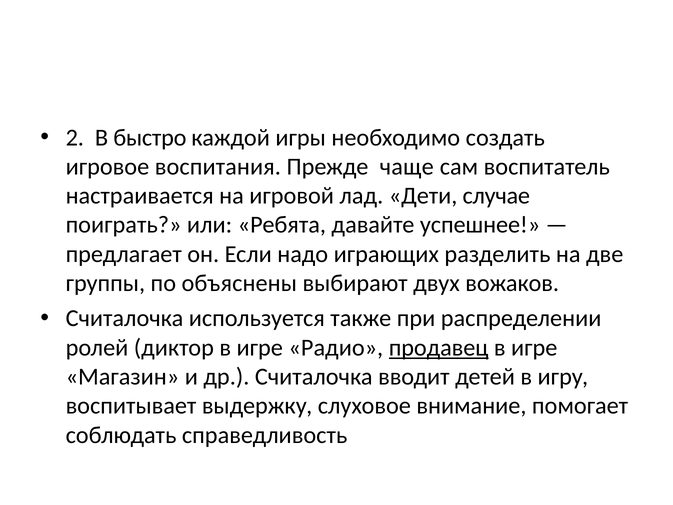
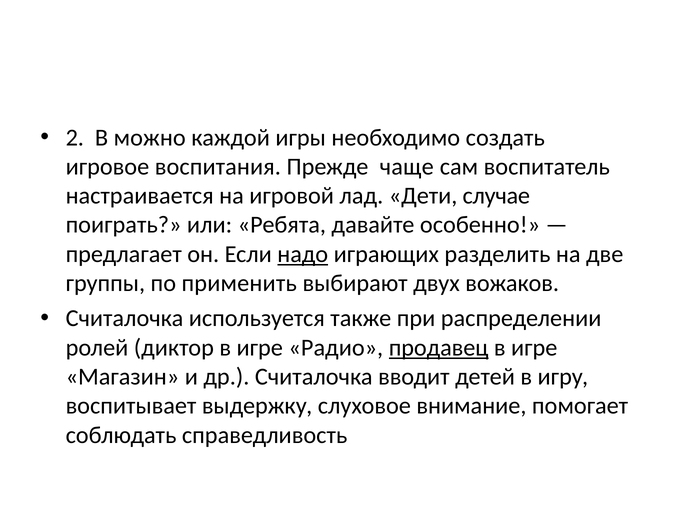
быстро: быстро -> можно (150, 137)
успешнее: успешнее -> особенно (480, 225)
надо underline: none -> present (303, 254)
объяснены: объяснены -> применить (239, 283)
